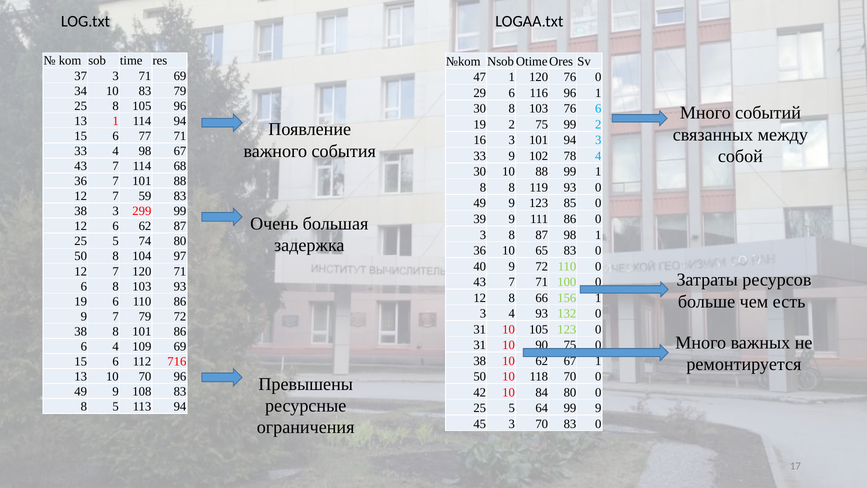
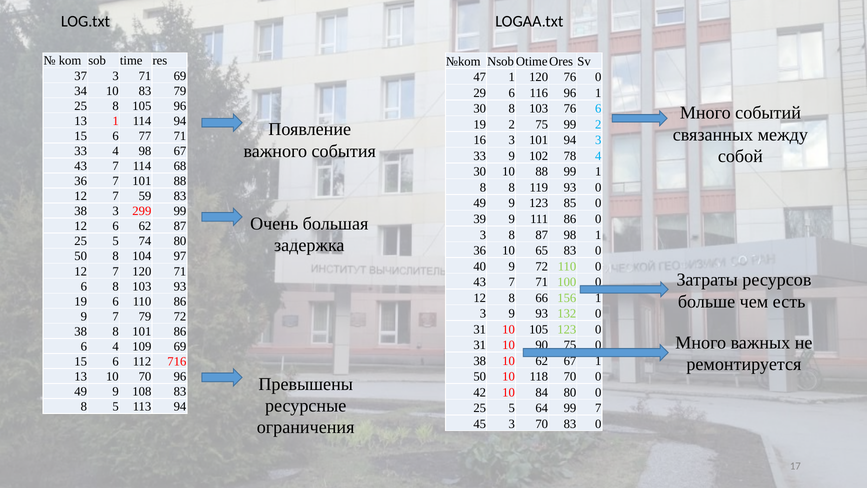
3 4: 4 -> 9 (512, 313)
99 9: 9 -> 7 (598, 408)
